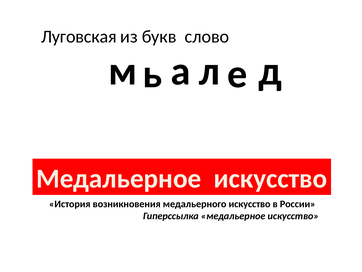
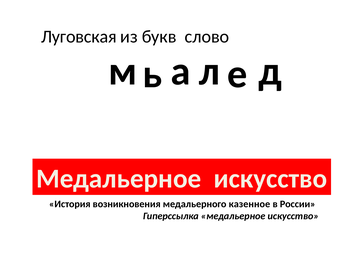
медальерного искусство: искусство -> казенное (249, 204)
